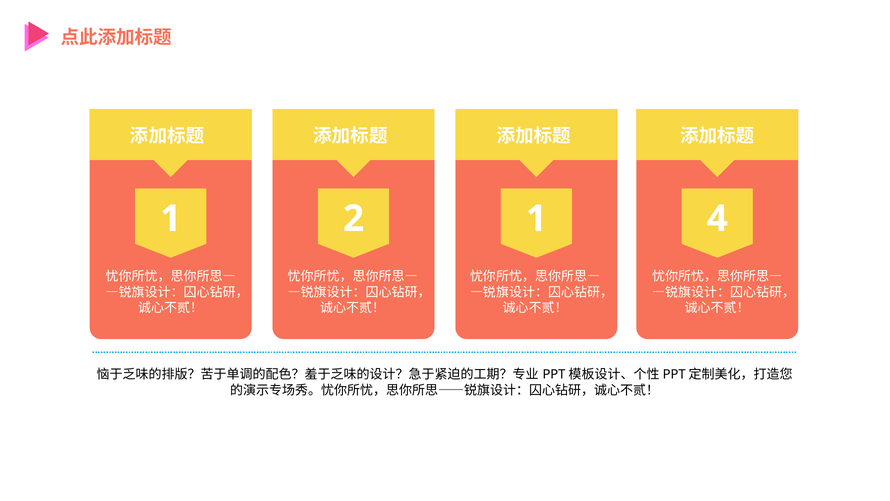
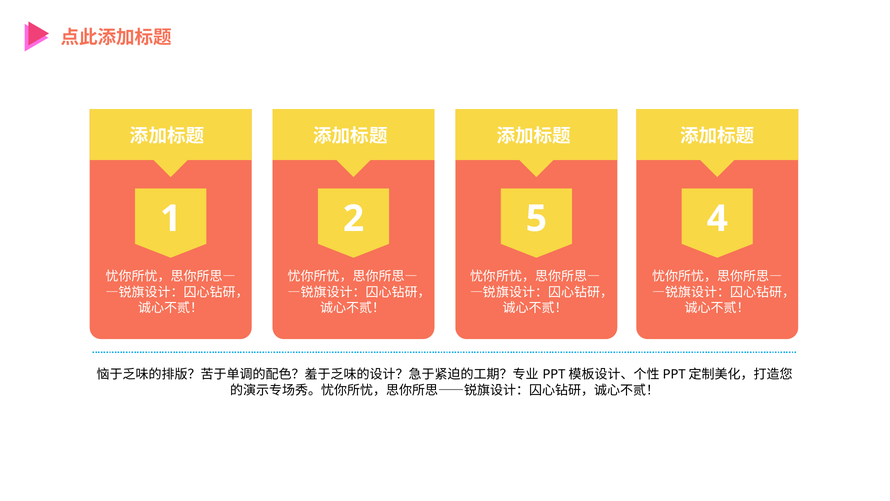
2 1: 1 -> 5 (536, 219)
